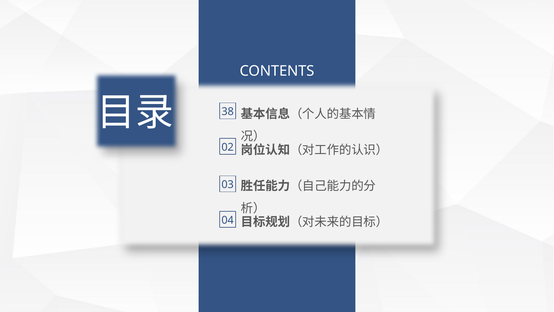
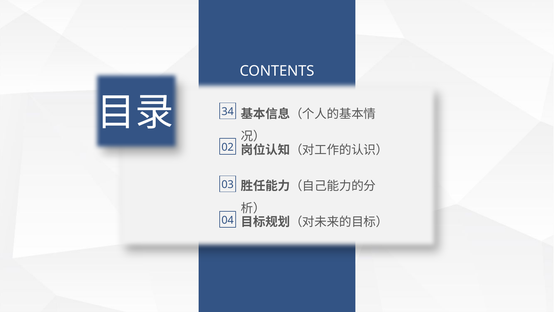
38: 38 -> 34 (228, 111)
